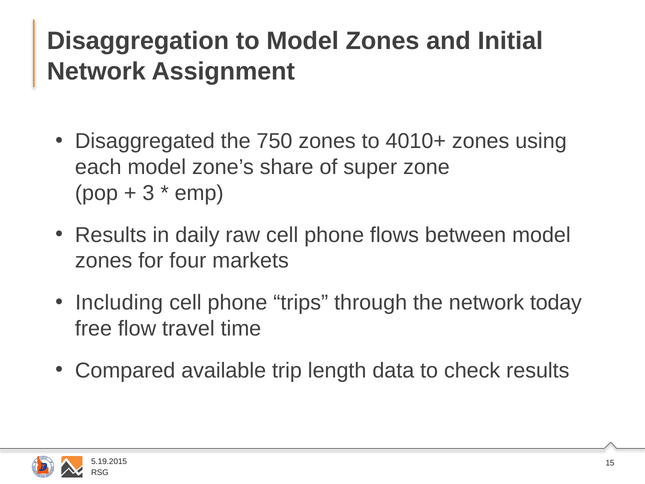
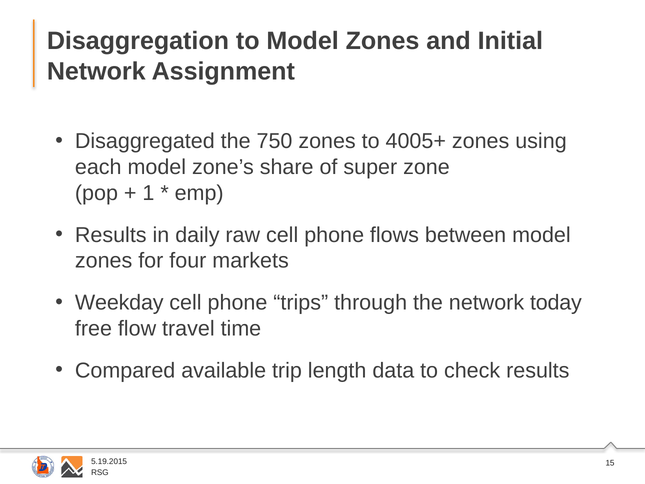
4010+: 4010+ -> 4005+ (416, 141)
3: 3 -> 1 (148, 193)
Including: Including -> Weekday (119, 303)
